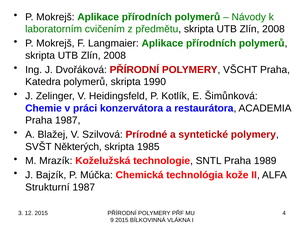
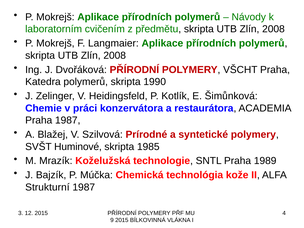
Některých: Některých -> Huminové (78, 147)
